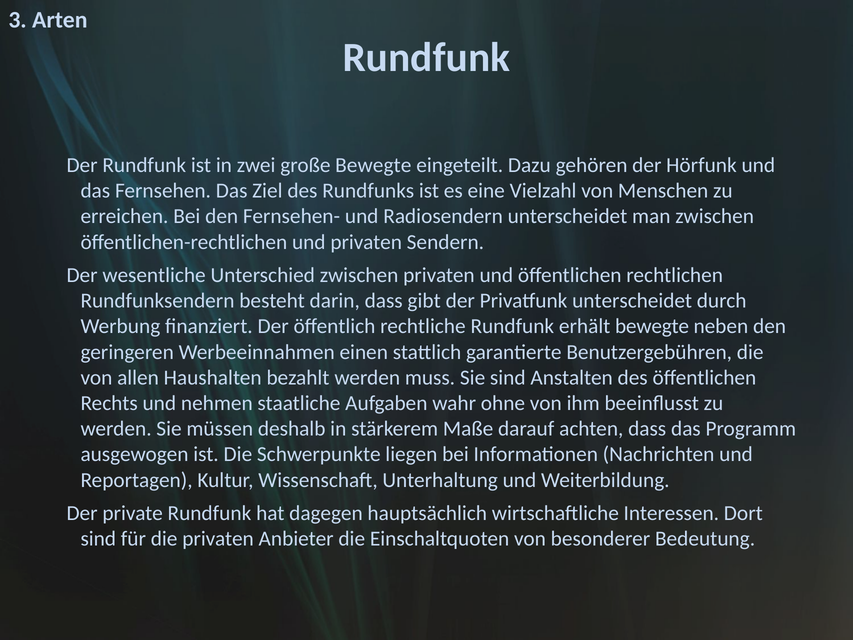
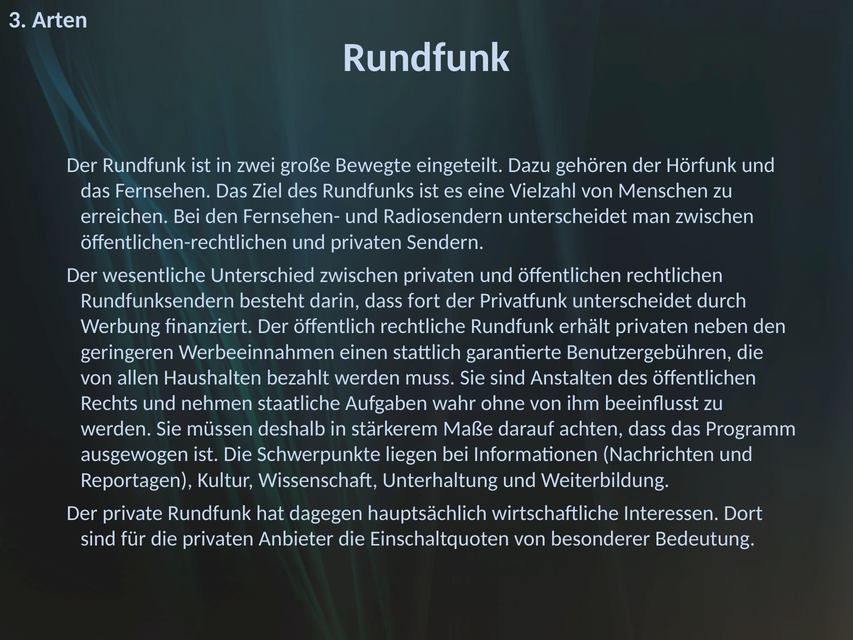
gibt: gibt -> fort (424, 301)
erhält bewegte: bewegte -> privaten (652, 326)
